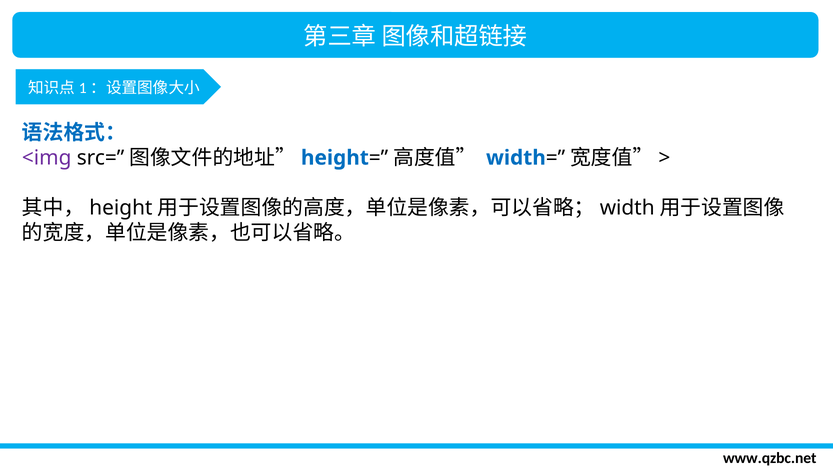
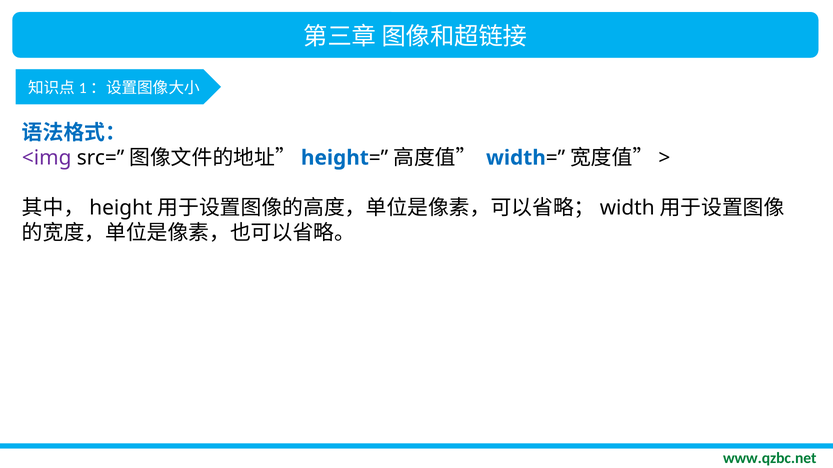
www.qzbc.net colour: black -> green (770, 459)
